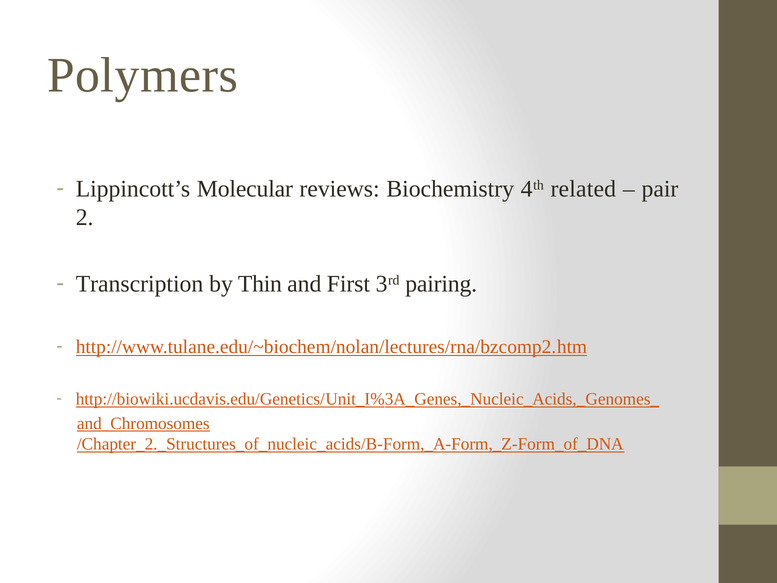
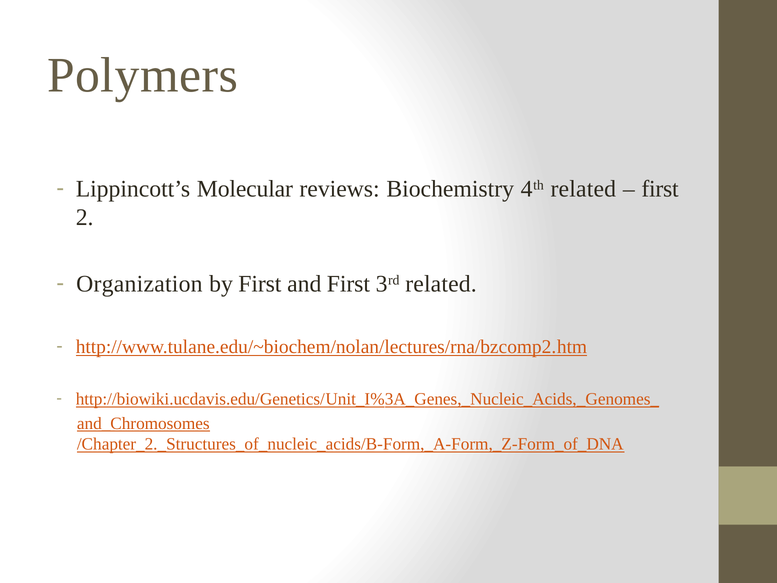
pair: pair -> first (660, 189)
Transcription: Transcription -> Organization (139, 284)
by Thin: Thin -> First (260, 284)
3rd pairing: pairing -> related (441, 284)
